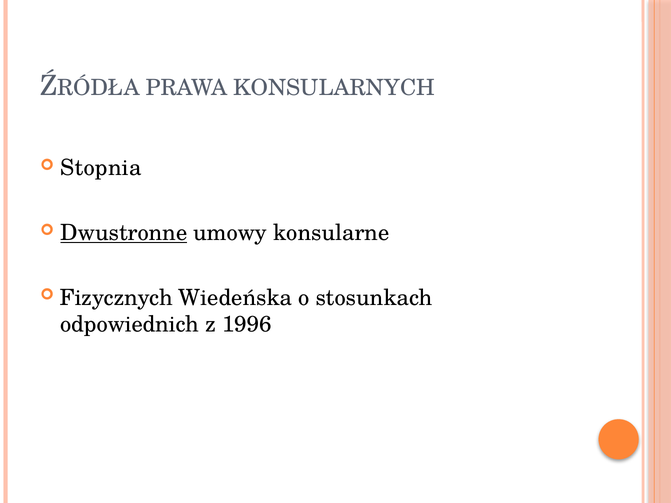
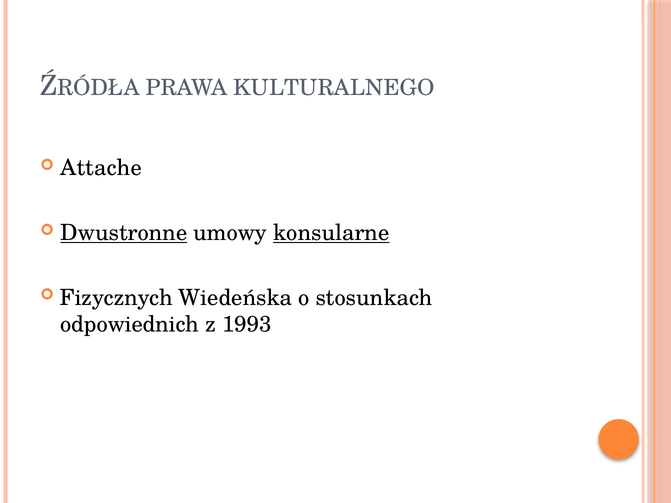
KONSULARNYCH: KONSULARNYCH -> KULTURALNEGO (334, 88)
Stopnia: Stopnia -> Attache (101, 168)
konsularne underline: none -> present (331, 233)
1996: 1996 -> 1993 (247, 325)
